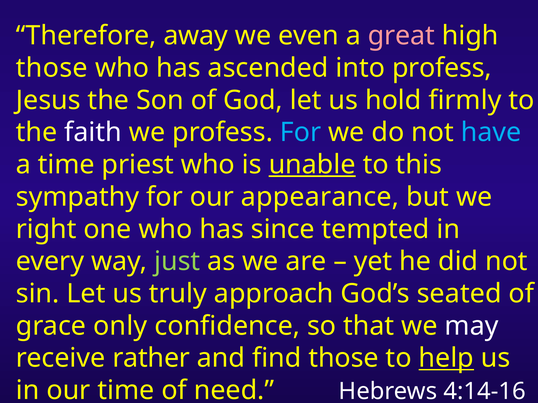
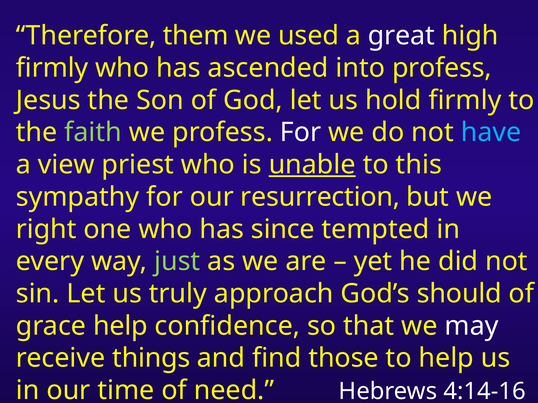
away: away -> them (196, 36)
even: even -> used (309, 36)
great colour: pink -> white (401, 36)
those: those -> firmly (52, 68)
faith colour: white -> light green (93, 133)
For colour: light blue -> white (301, 133)
a time: time -> view (66, 165)
appearance: appearance -> resurrection (320, 197)
seated: seated -> should (459, 294)
grace only: only -> help (120, 326)
rather: rather -> things (151, 359)
help underline: present -> none (446, 359)
